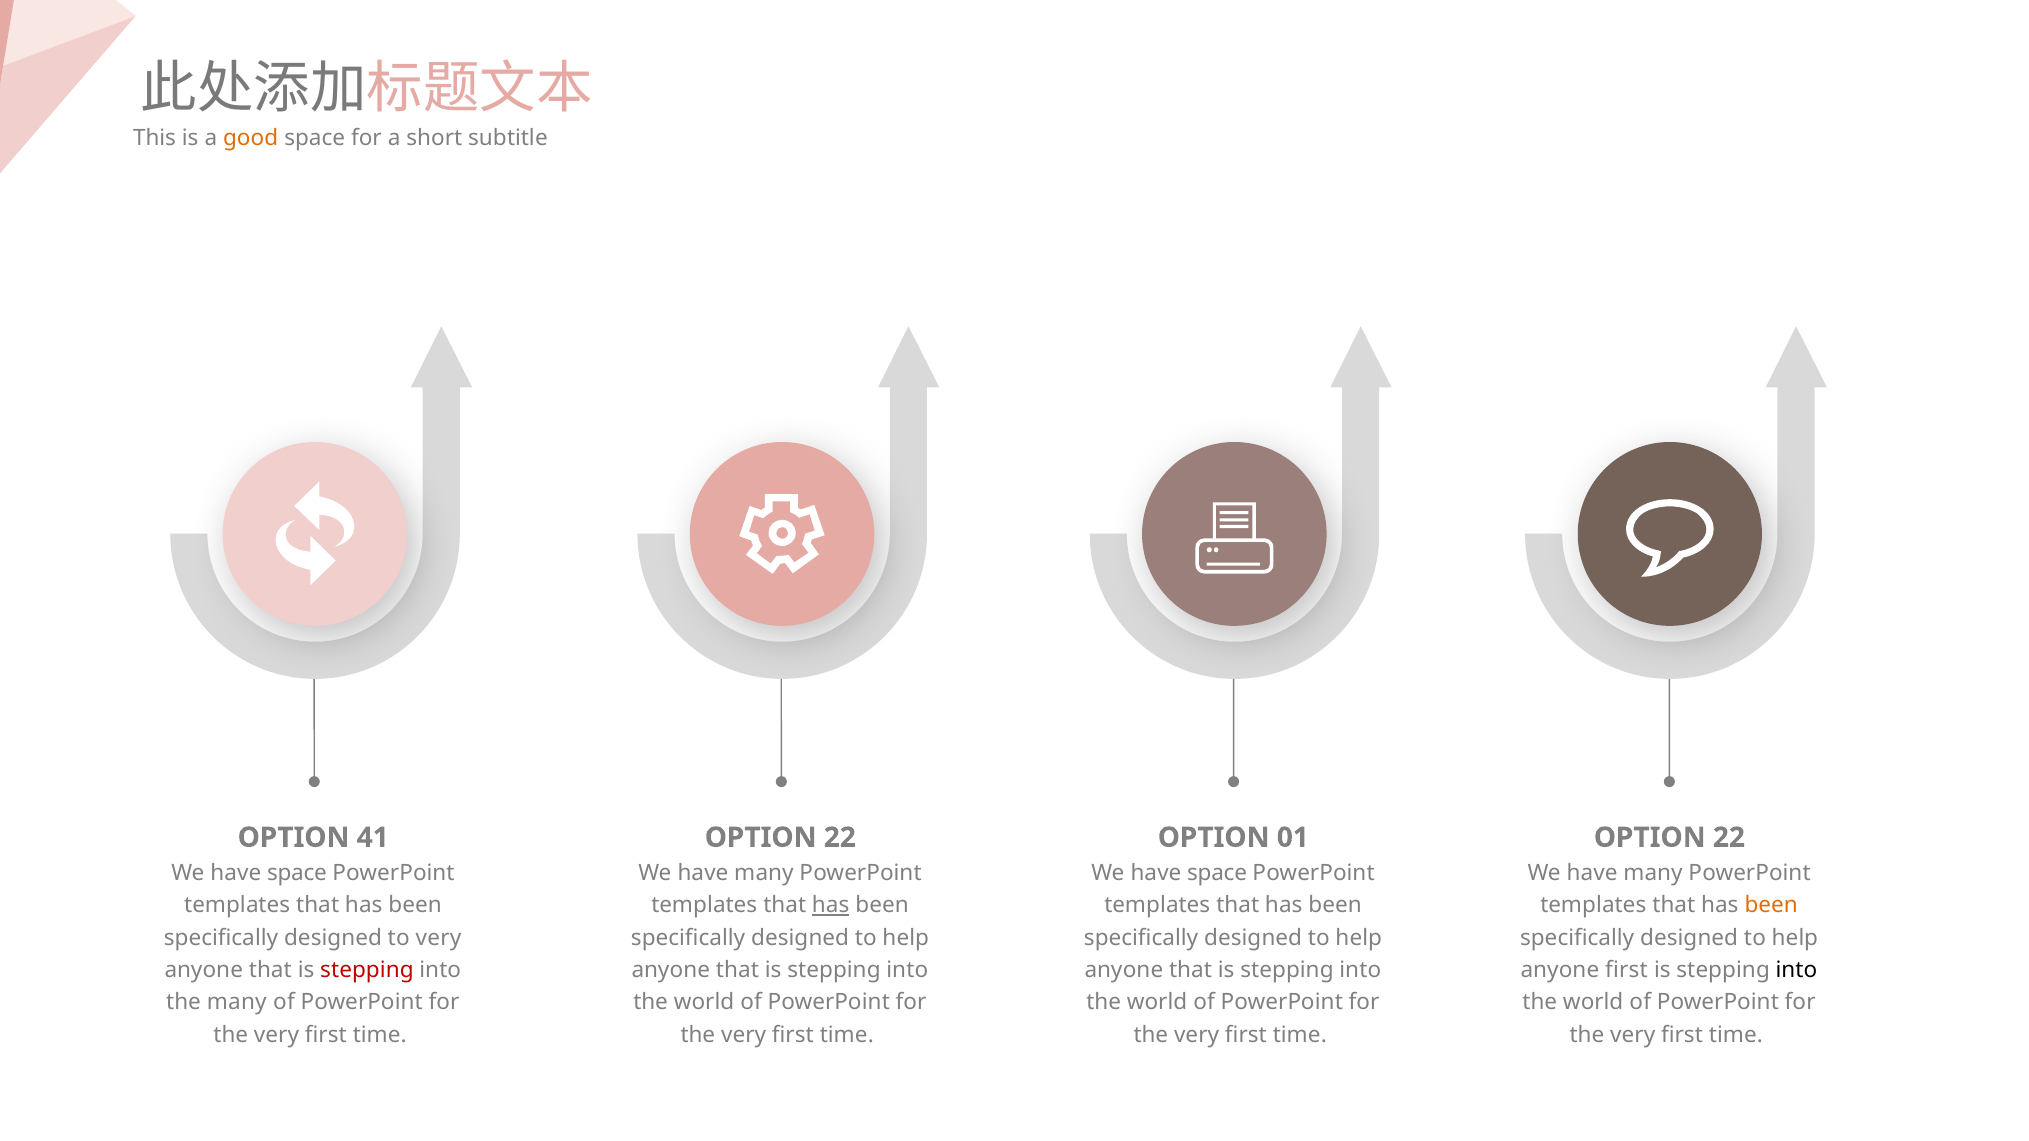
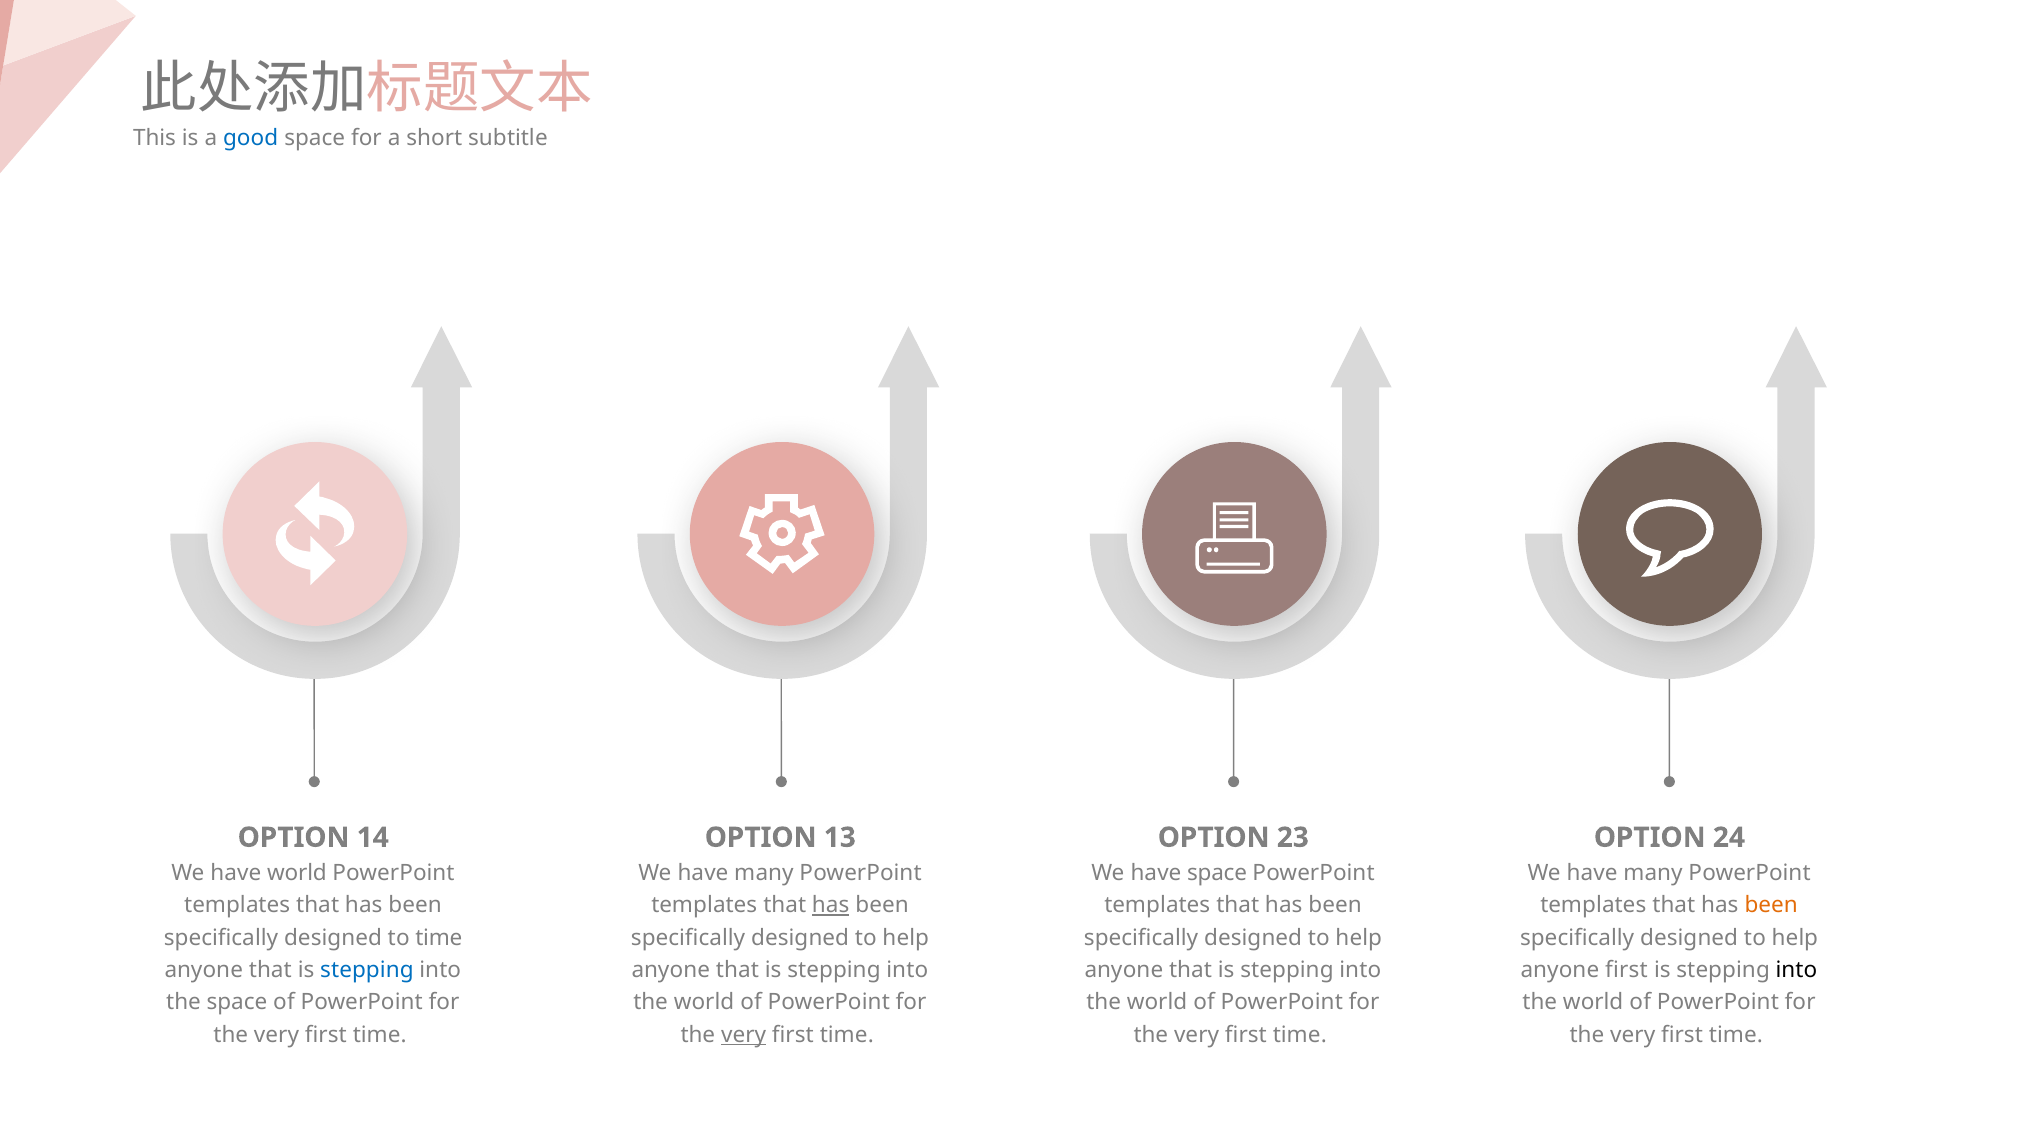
good colour: orange -> blue (251, 138)
41: 41 -> 14 (373, 838)
22: 22 -> 13 (840, 838)
01: 01 -> 23 (1293, 838)
22: 22 -> 24 (1729, 838)
space: space -> world (297, 873)
to very: very -> time (439, 938)
stepping colour: red -> blue (367, 970)
the many: many -> space (237, 1003)
very underline: none -> present (744, 1035)
